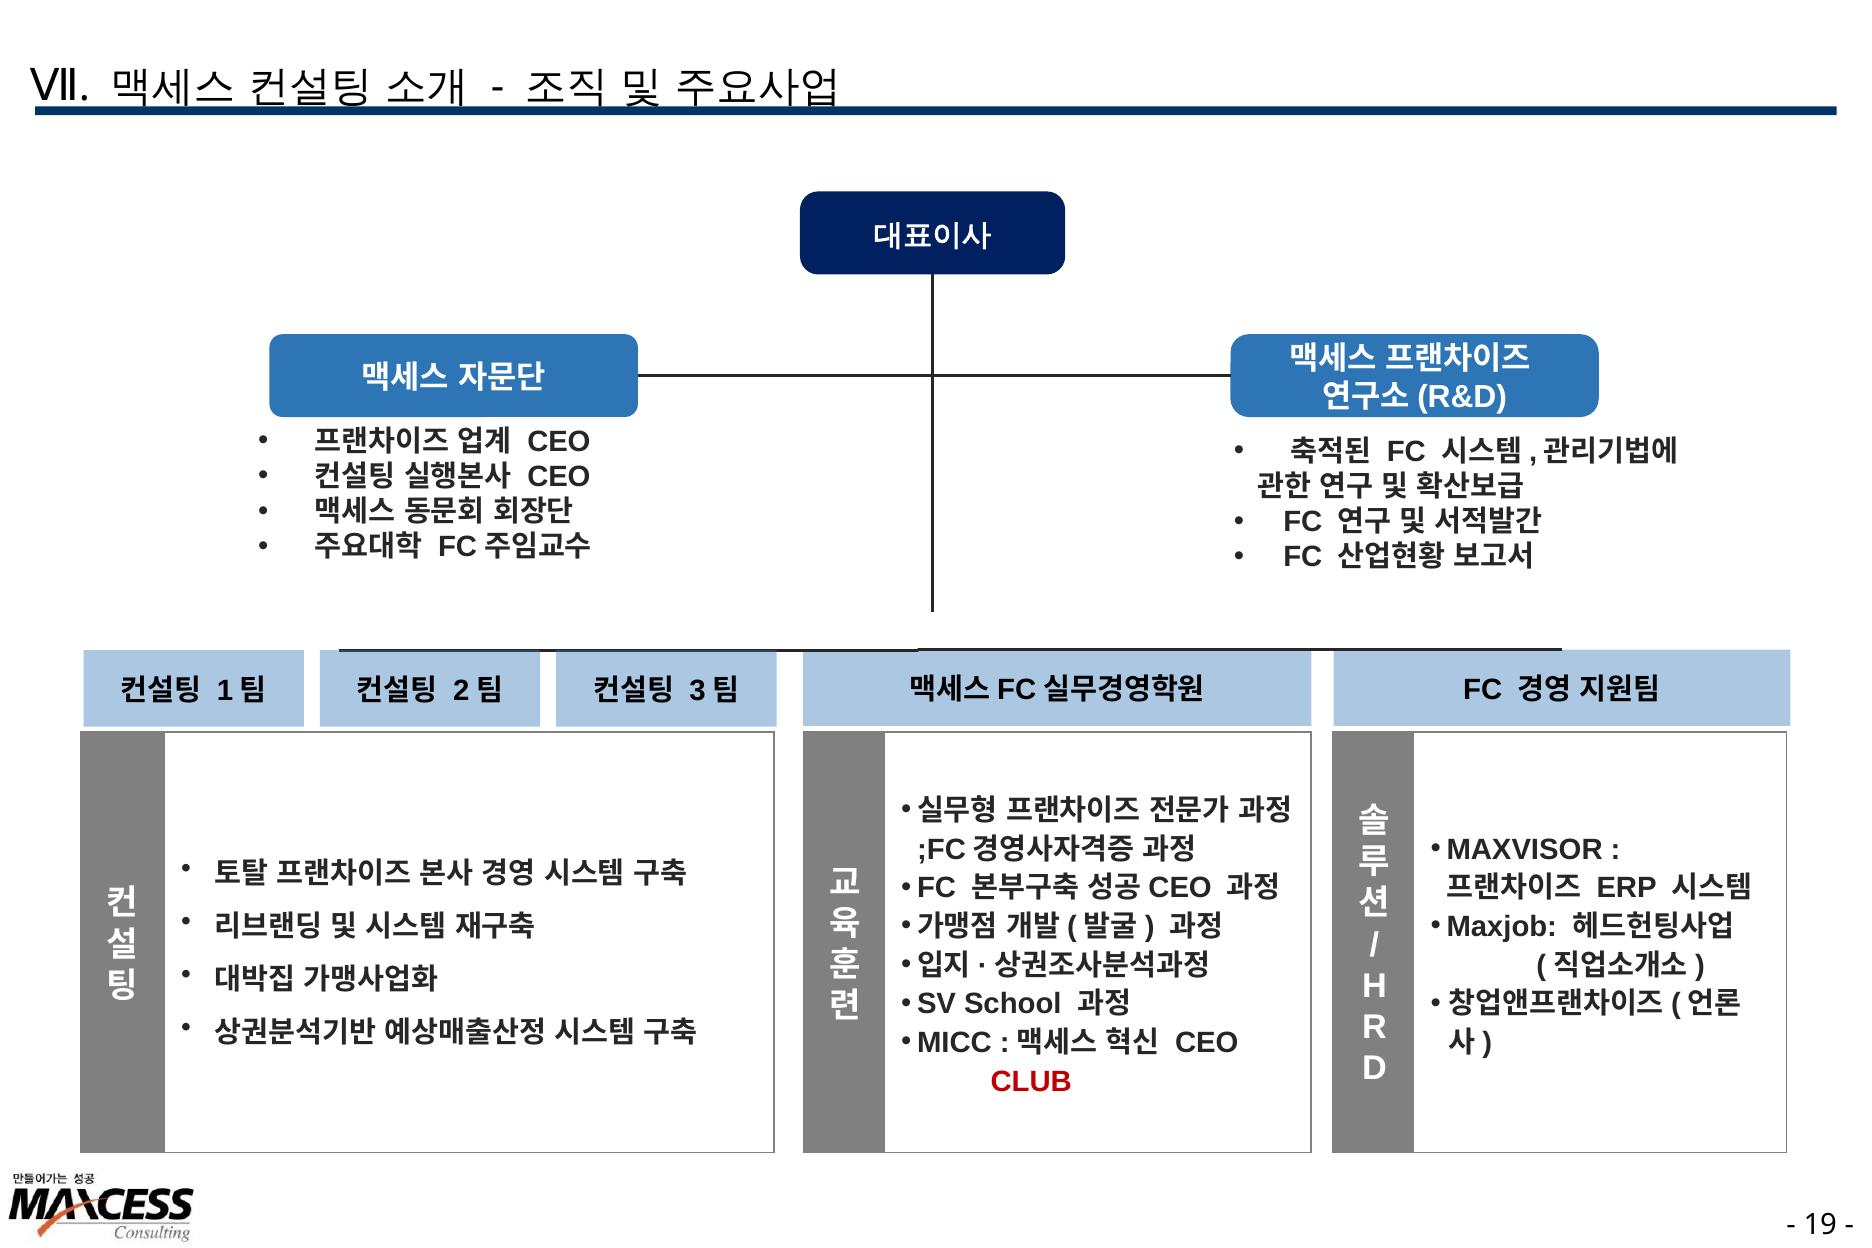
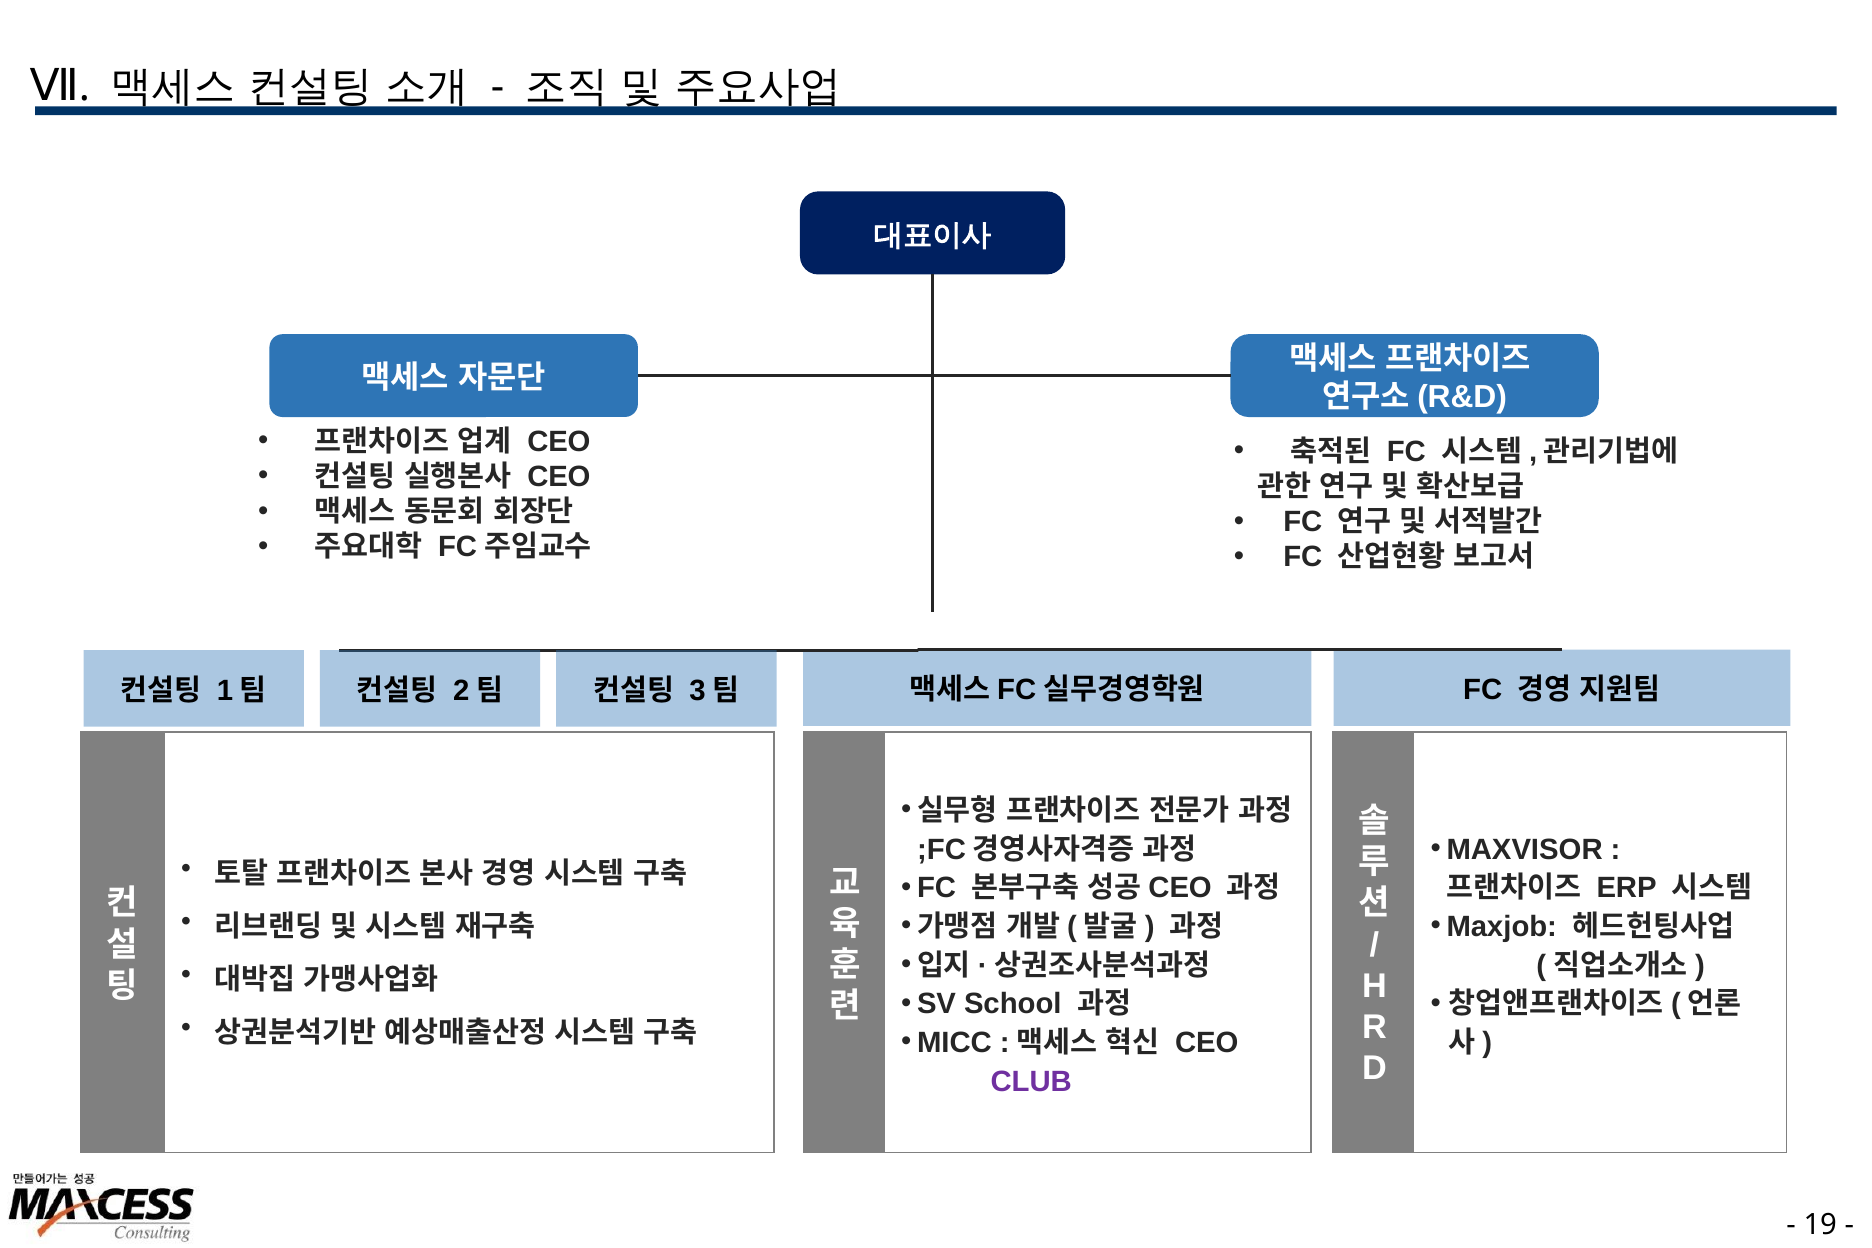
CLUB colour: red -> purple (1031, 1081)
